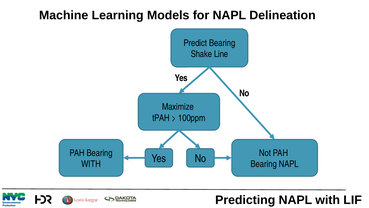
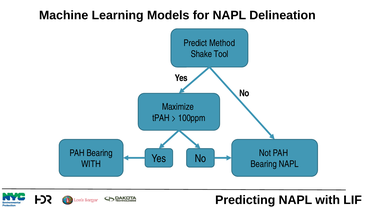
Predict Bearing: Bearing -> Method (222, 43)
Line: Line -> Tool (221, 54)
